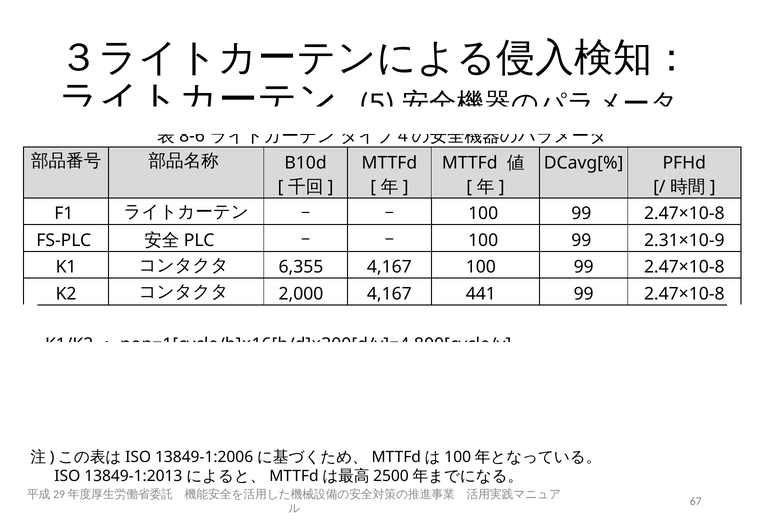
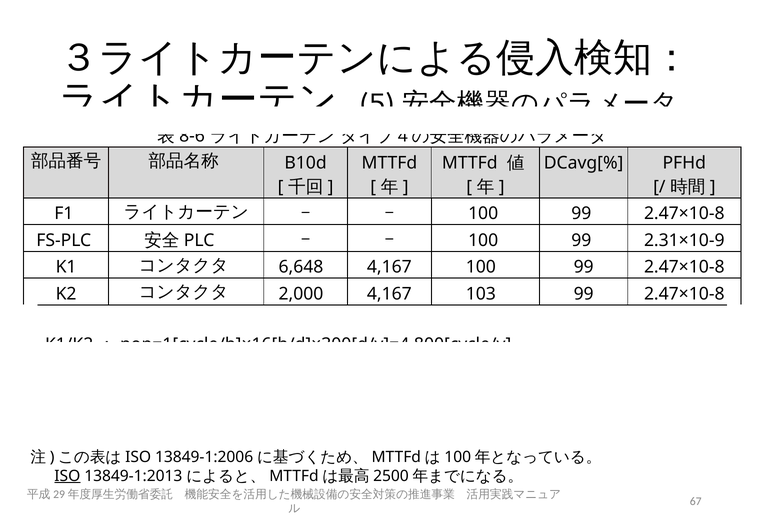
6,355: 6,355 -> 6,648 (301, 267)
441: 441 -> 103 (481, 294)
ISO underline: none -> present (67, 476)
